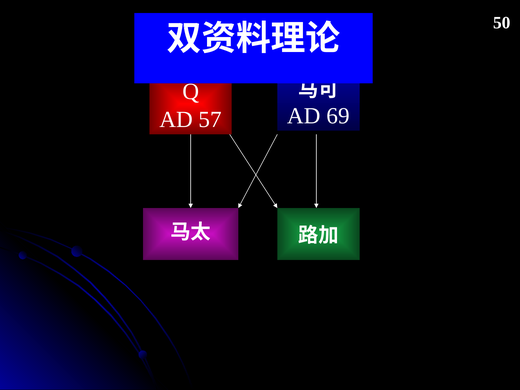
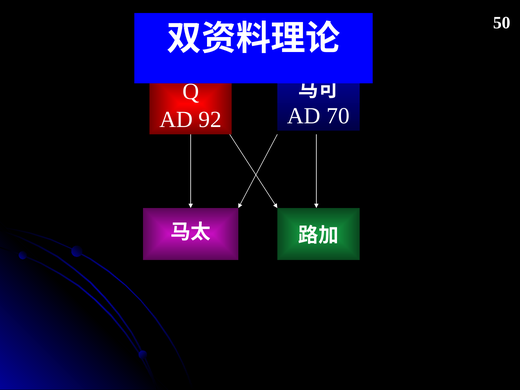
69: 69 -> 70 (338, 116)
57: 57 -> 92 (210, 119)
